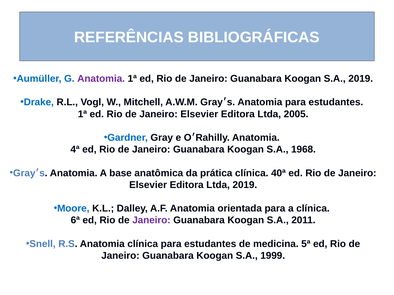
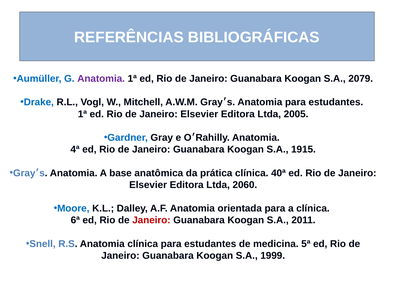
S.A 2019: 2019 -> 2079 (361, 79)
1968: 1968 -> 1915 (303, 150)
Ltda 2019: 2019 -> 2060 (245, 185)
Janeiro colour: purple -> red (151, 221)
